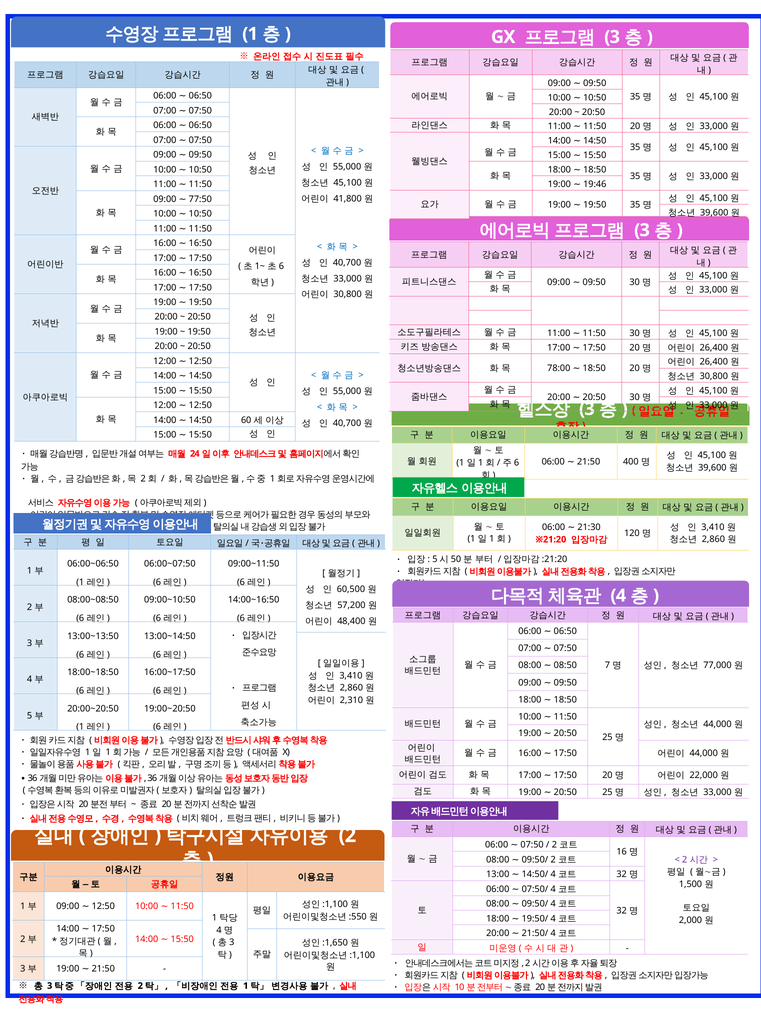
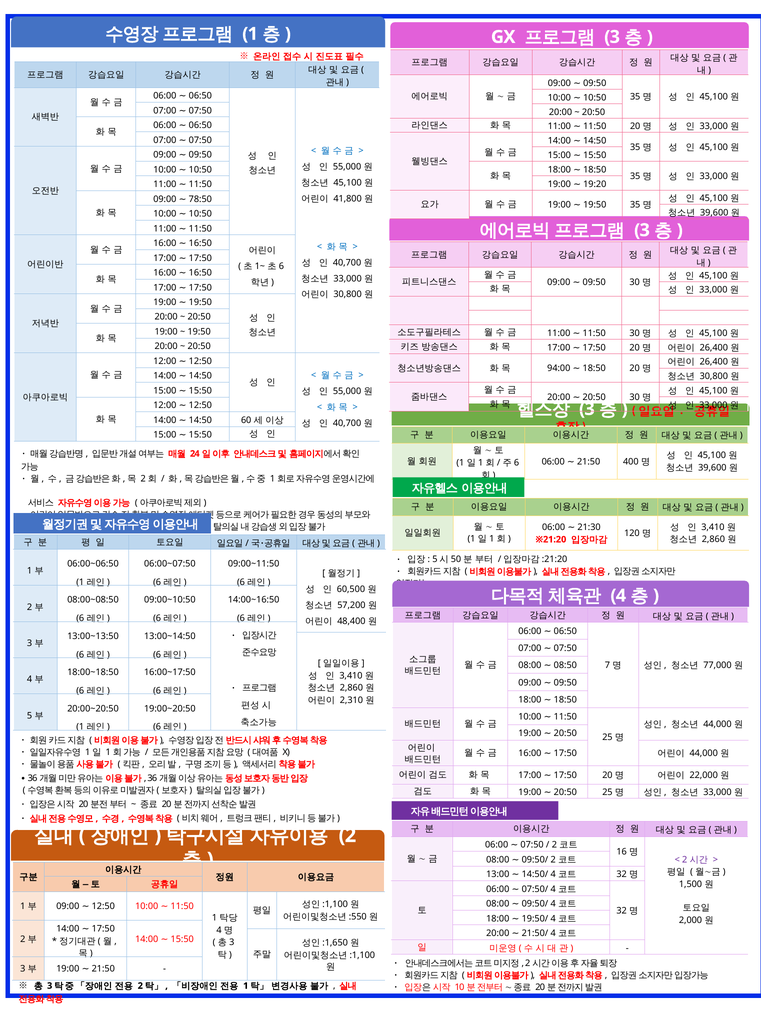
19:46: 19:46 -> 19:20 (595, 184)
77:50: 77:50 -> 78:50 (200, 199)
78:00: 78:00 -> 94:00 (559, 369)
